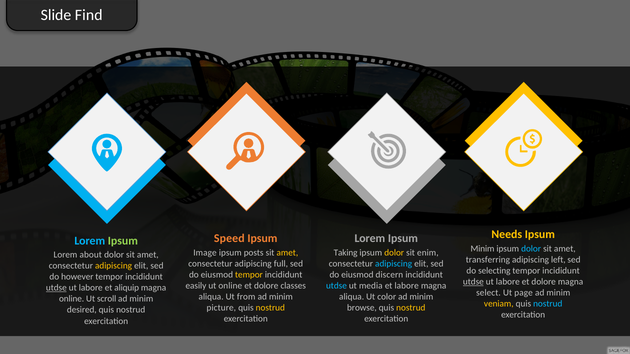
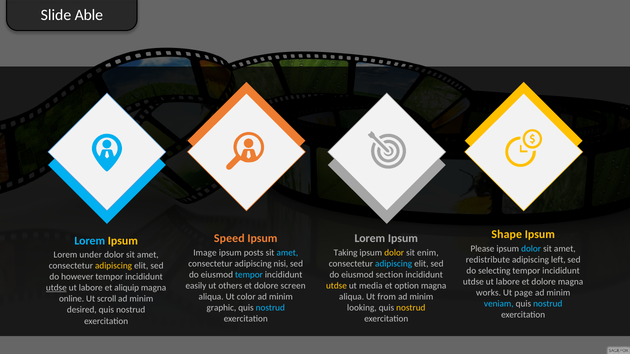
Find: Find -> Able (89, 15)
Needs: Needs -> Shape (507, 235)
Ipsum colour: light green -> yellow (123, 241)
Minim: Minim -> Please (482, 249)
amet colour: yellow -> light blue (287, 253)
about: about -> under (91, 255)
transferring: transferring -> redistribute (488, 260)
full: full -> nisi (281, 264)
tempor colour: yellow -> light blue (249, 275)
discern: discern -> section (389, 275)
utdse underline: present -> none (473, 282)
ut online: online -> others (230, 286)
classes: classes -> screen (293, 286)
utdse colour: light blue -> yellow (336, 286)
et labore: labore -> option (407, 286)
select: select -> works (489, 293)
from: from -> color (246, 297)
color: color -> from (387, 297)
veniam colour: yellow -> light blue (499, 304)
picture: picture -> graphic (221, 308)
nostrud colour: yellow -> light blue (270, 308)
browse: browse -> looking (362, 308)
